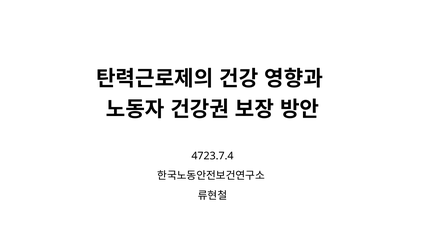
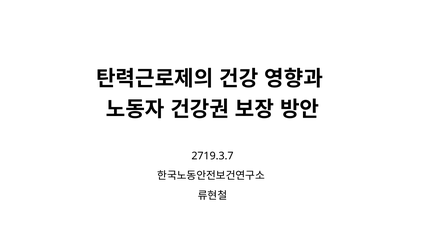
4723.7.4: 4723.7.4 -> 2719.3.7 (212, 156)
